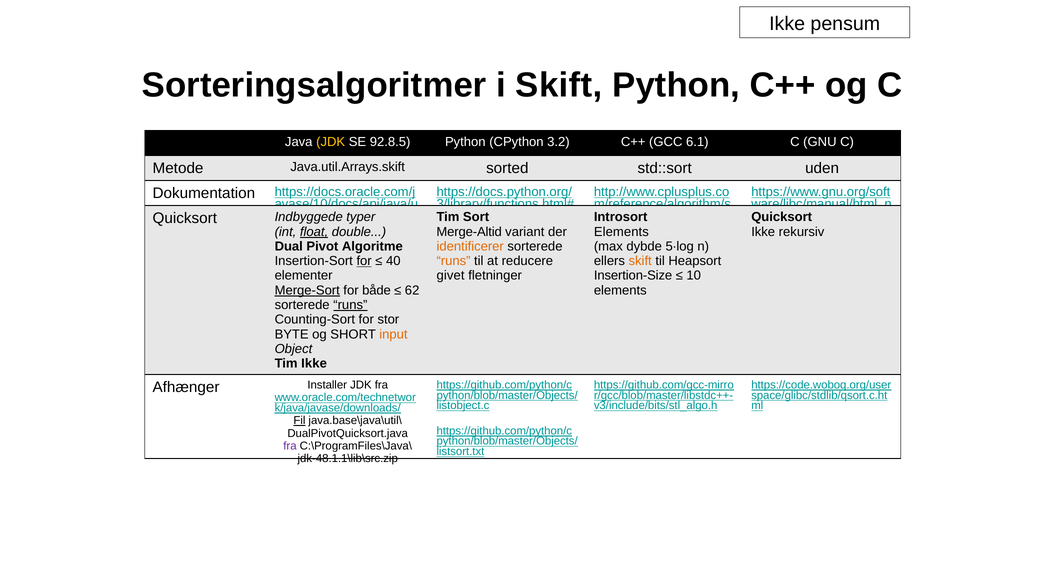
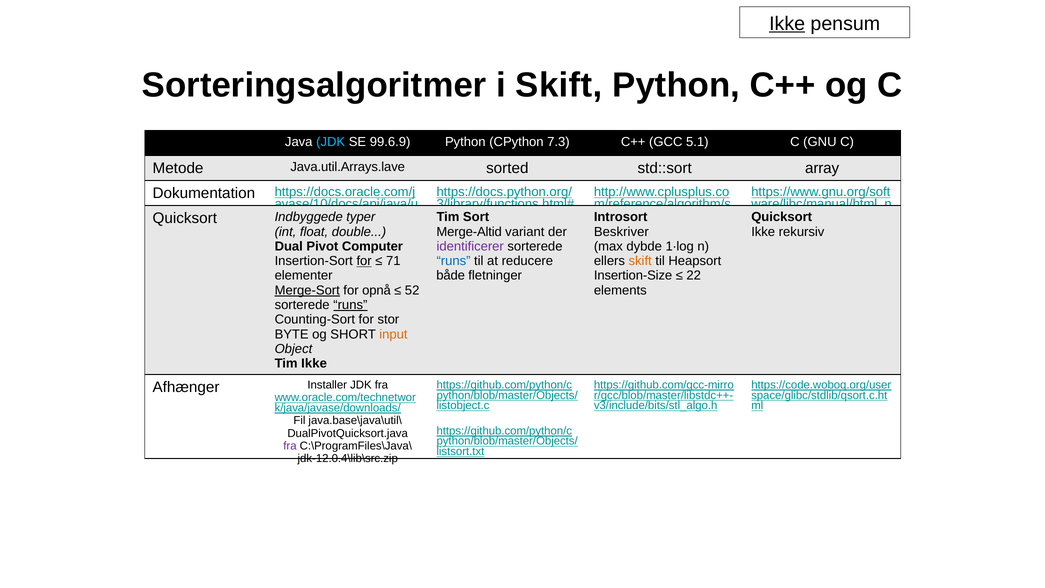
Ikke underline: none -> present (787, 24)
JDK colour: yellow -> light blue (331, 142)
92.8.5: 92.8.5 -> 99.6.9 (390, 142)
3.2: 3.2 -> 7.3 (558, 142)
6.1: 6.1 -> 5.1 (697, 142)
Java.util.Arrays.skift: Java.util.Arrays.skift -> Java.util.Arrays.lave (348, 167)
uden: uden -> array (822, 168)
float underline: present -> none (314, 232)
Elements: Elements -> Beskriver (621, 232)
Algoritme: Algoritme -> Computer (372, 246)
identificerer colour: orange -> purple (470, 246)
5∙log: 5∙log -> 1∙log (680, 246)
40: 40 -> 71 (393, 261)
runs colour: orange -> blue (454, 261)
givet: givet -> både (451, 276)
10: 10 -> 22 (694, 276)
både: både -> opnå (376, 290)
62: 62 -> 52 (412, 290)
Fil underline: present -> none (299, 420)
jdk-48.1.1\lib\src.zip: jdk-48.1.1\lib\src.zip -> jdk-12.0.4\lib\src.zip (348, 459)
